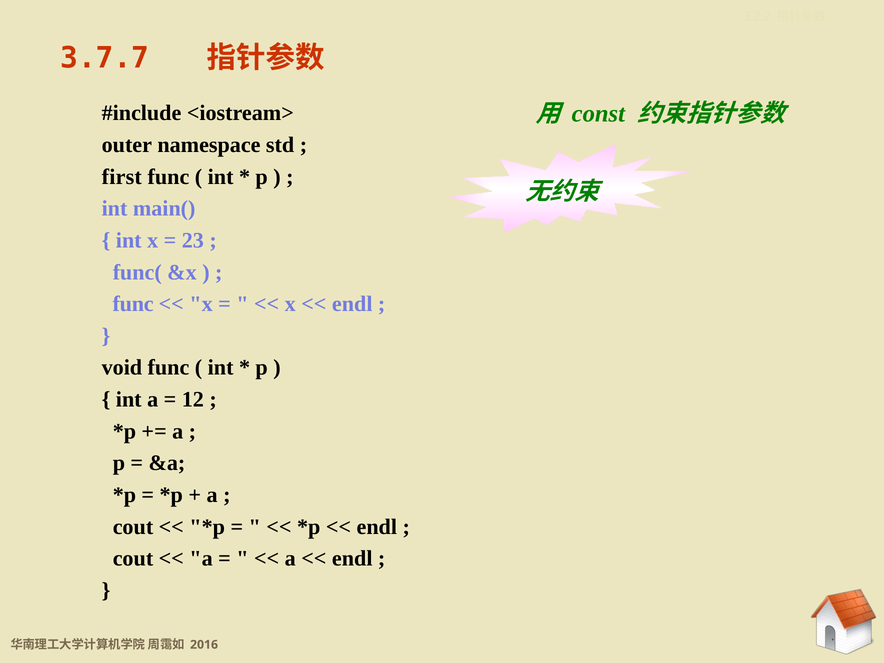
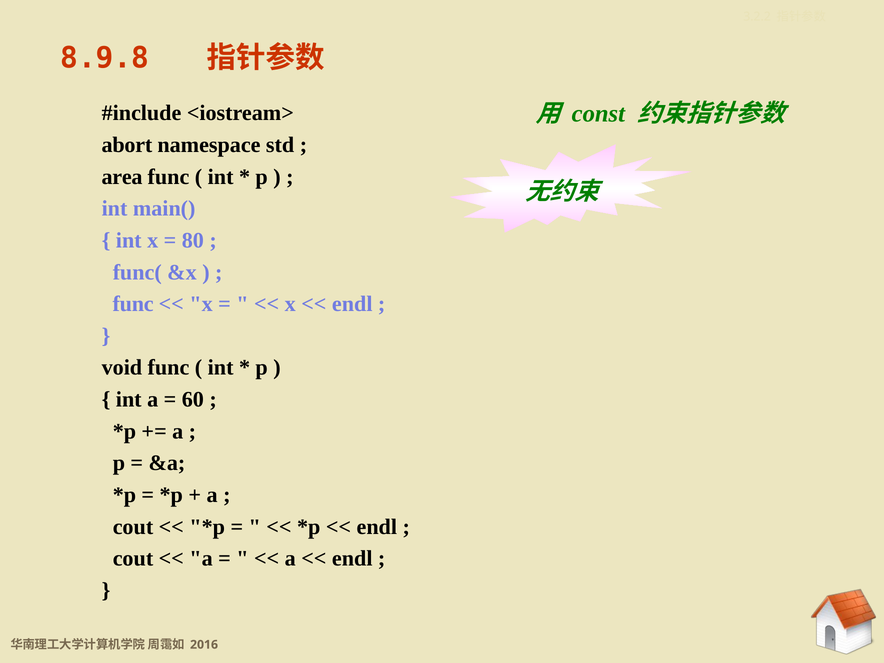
3.7.7: 3.7.7 -> 8.9.8 (105, 58)
outer: outer -> abort (127, 145)
first: first -> area (122, 177)
23: 23 -> 80 (193, 240)
12: 12 -> 60 (193, 399)
